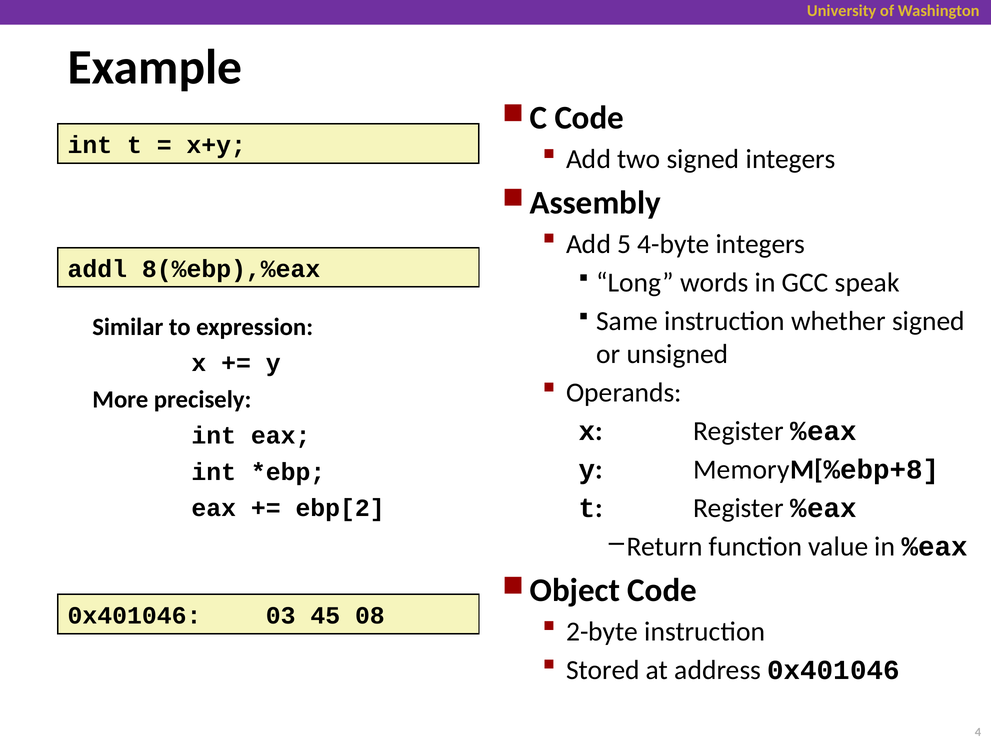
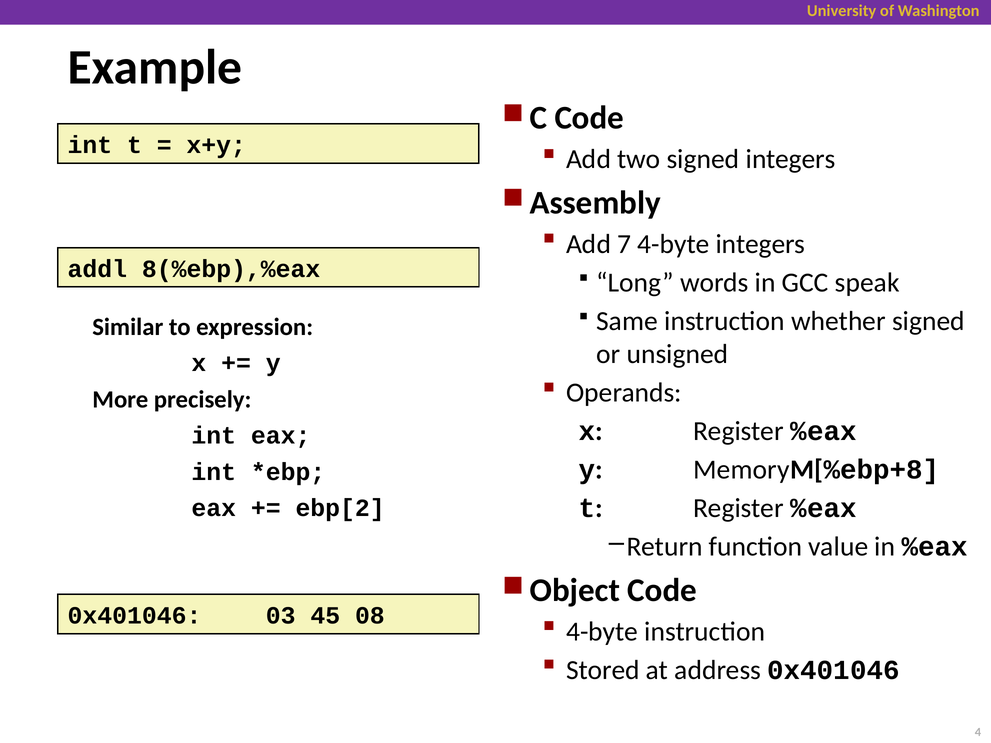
5: 5 -> 7 (624, 244)
2-byte: 2-byte -> 4-byte (602, 632)
